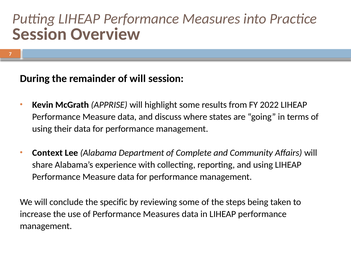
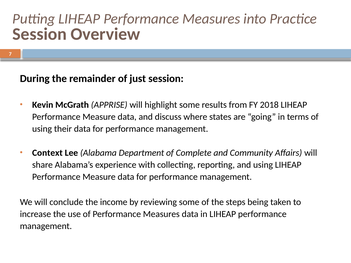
of will: will -> just (138, 79)
2022: 2022 -> 2018 (269, 105)
specific: specific -> income (114, 202)
